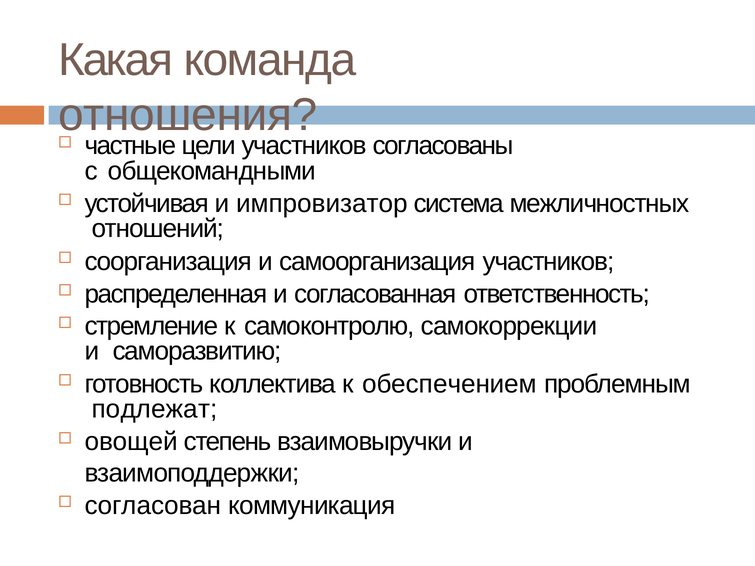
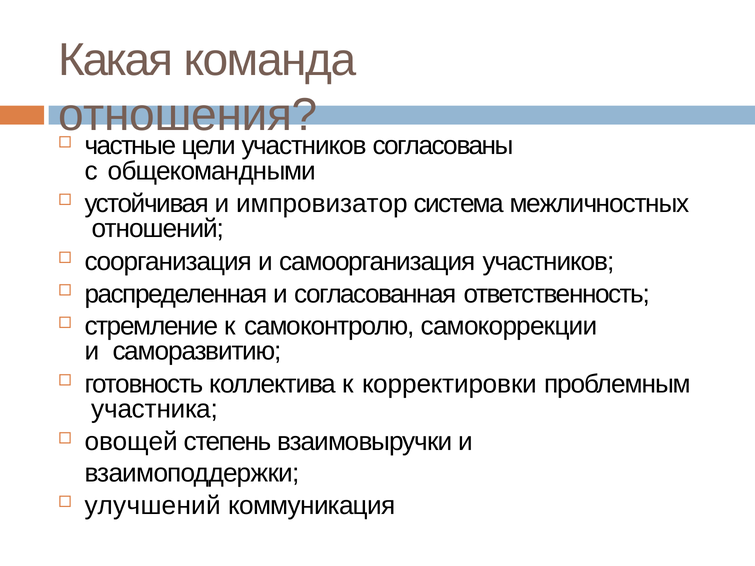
обеспечением: обеспечением -> корректировки (450, 384)
подлежат: подлежат -> участника (155, 409)
согласован: согласован -> улучшений (153, 506)
